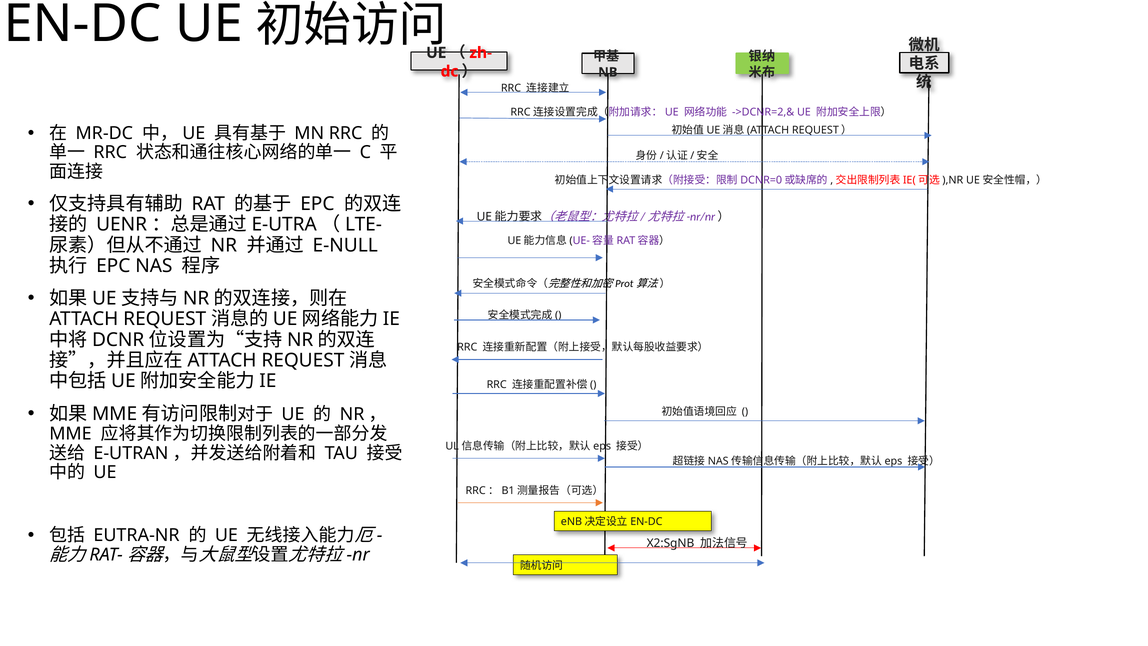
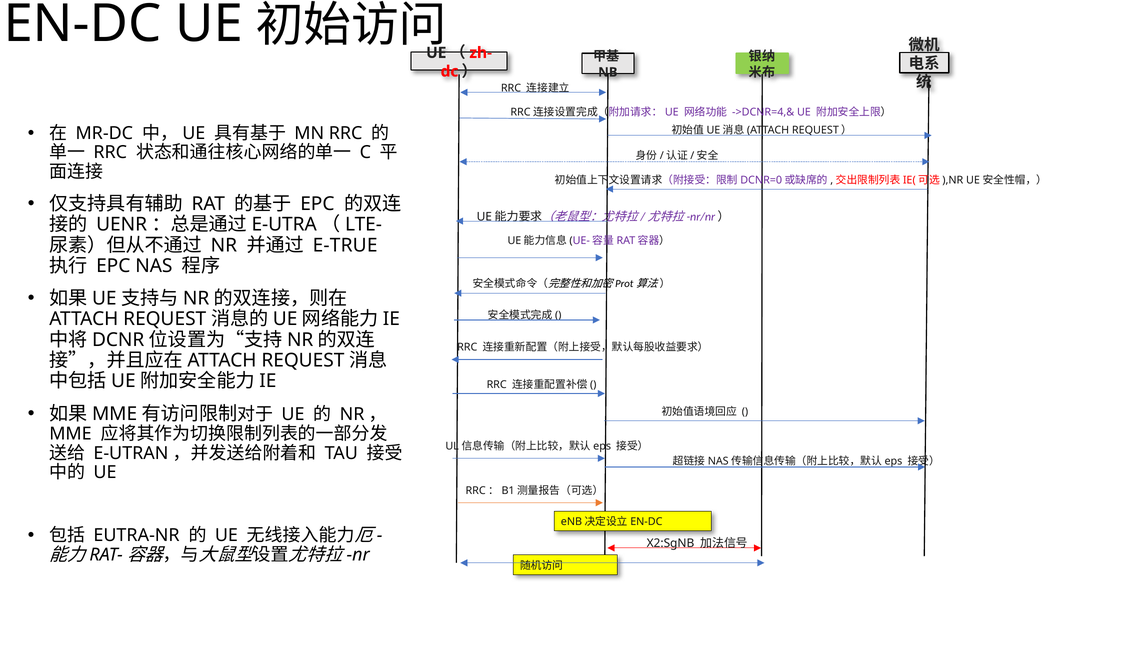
->DCNR=2,&: ->DCNR=2,& -> ->DCNR=4,& (763, 112)
E-NULL: E-NULL -> E-TRUE (345, 245)
